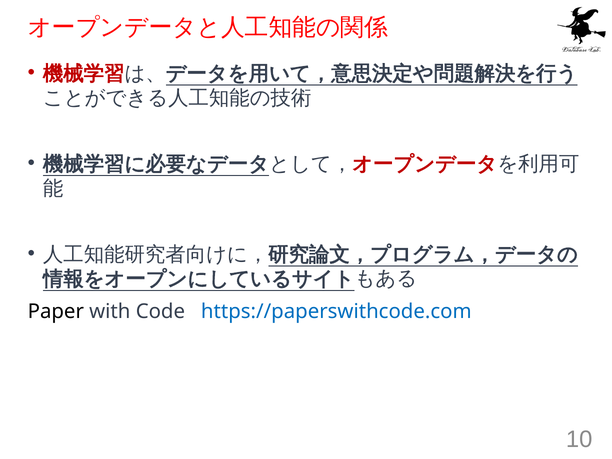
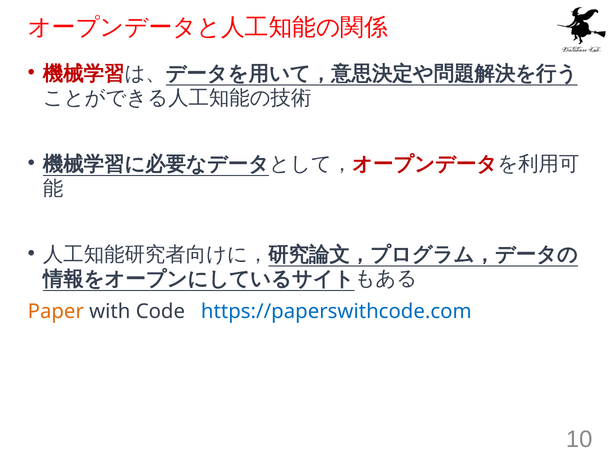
Paper colour: black -> orange (56, 312)
